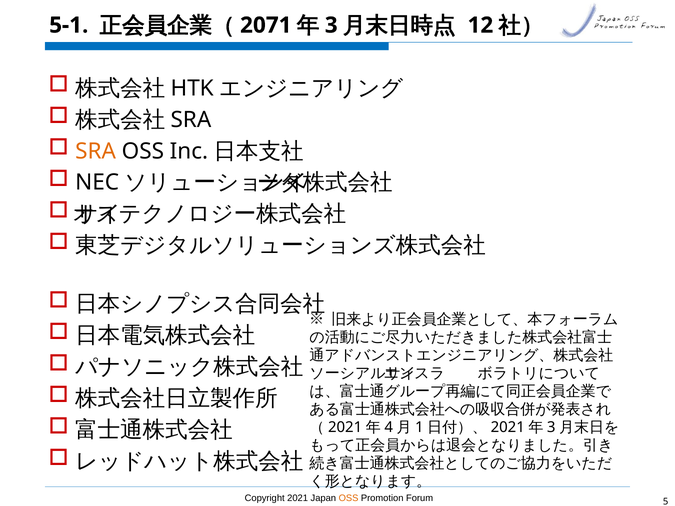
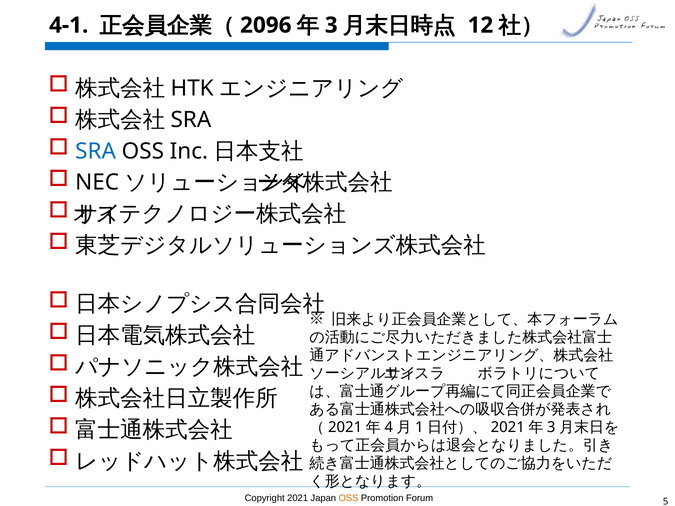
5-1: 5-1 -> 4-1 (69, 25)
2071: 2071 -> 2096 (266, 25)
SRA colour: orange -> blue (96, 151)
